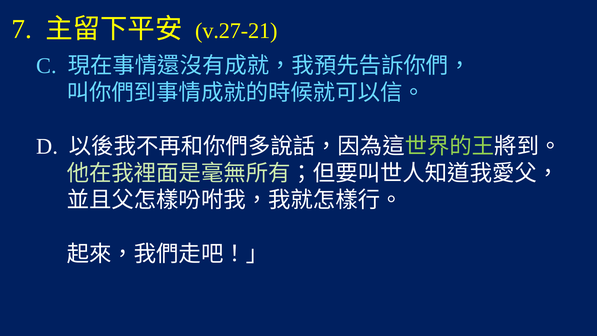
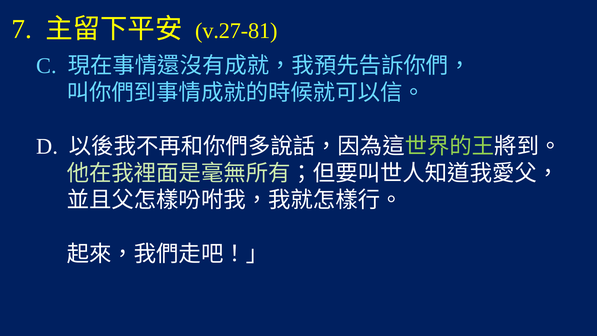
v.27-21: v.27-21 -> v.27-81 (236, 31)
